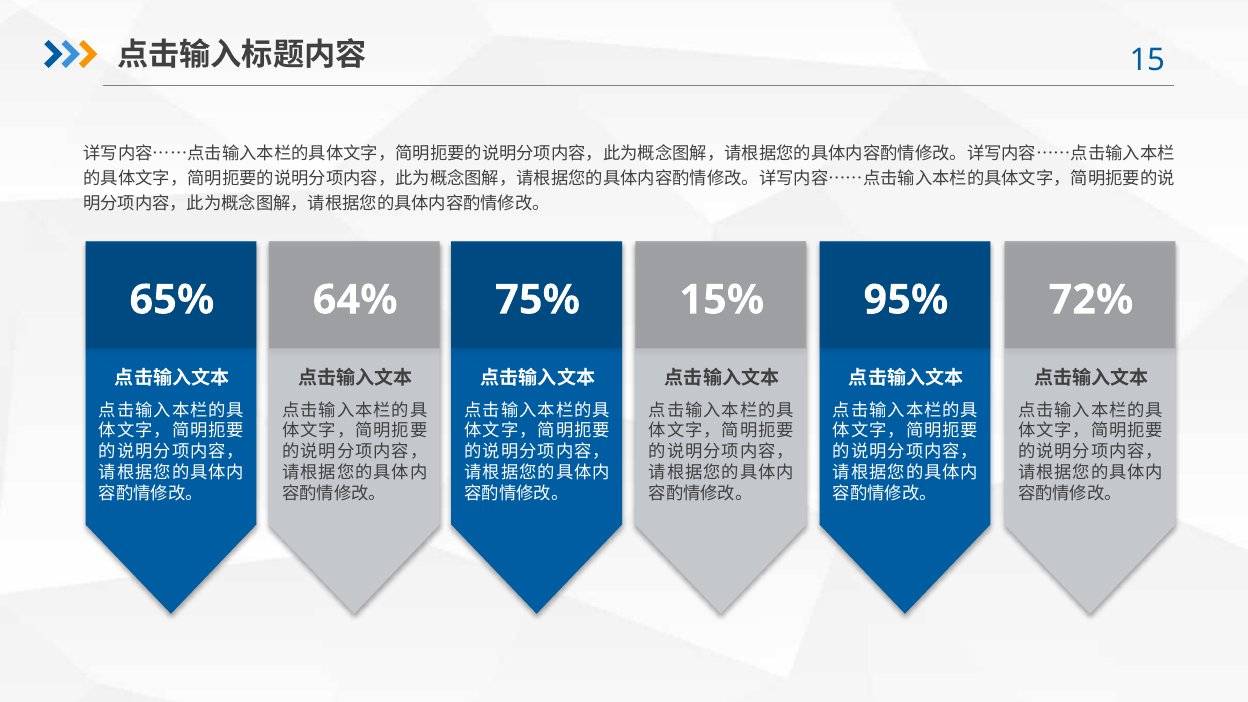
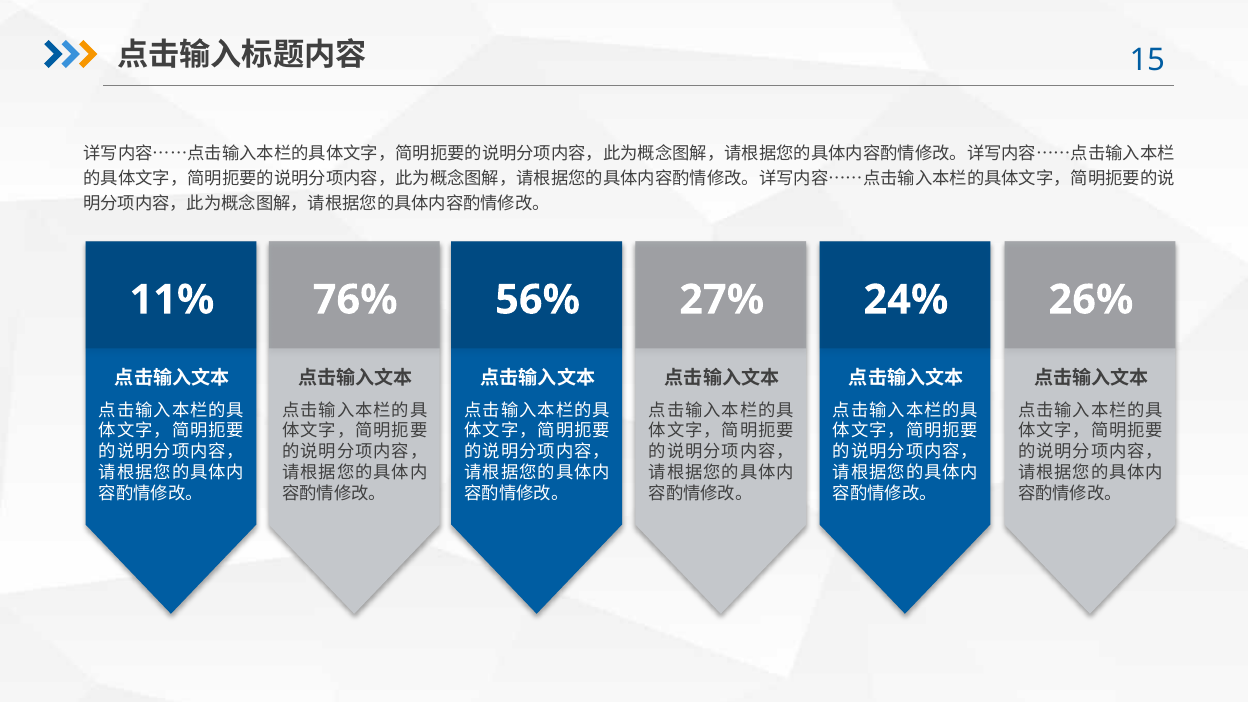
65%: 65% -> 11% (172, 300)
64%: 64% -> 76% (355, 300)
75%: 75% -> 56% (538, 300)
15%: 15% -> 27% (722, 300)
95%: 95% -> 24% (906, 300)
72%: 72% -> 26% (1091, 300)
